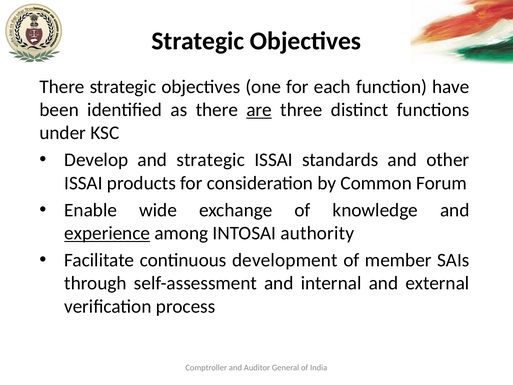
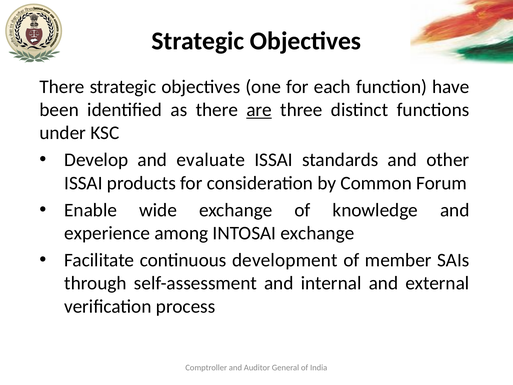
and strategic: strategic -> evaluate (211, 160)
experience underline: present -> none (107, 233)
INTOSAI authority: authority -> exchange (317, 233)
